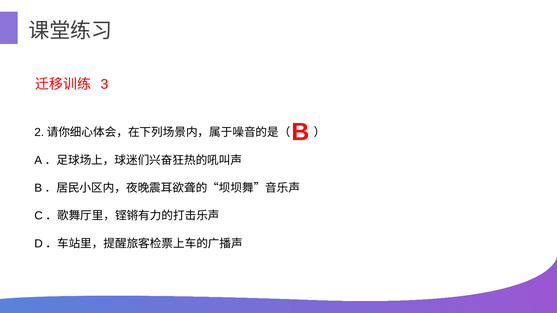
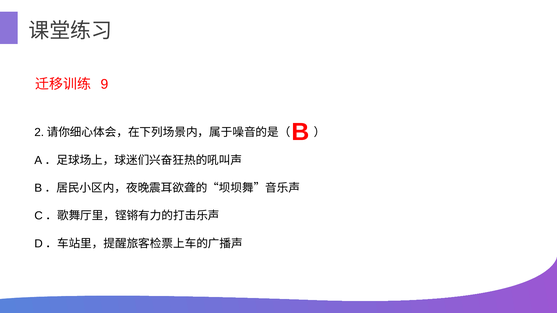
3: 3 -> 9 (104, 84)
